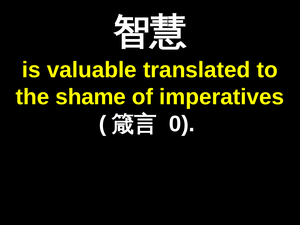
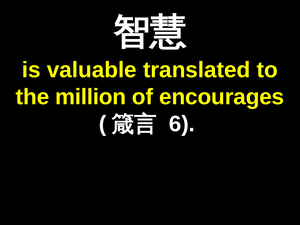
shame: shame -> million (91, 97)
imperatives: imperatives -> encourages (222, 97)
0: 0 -> 6 (182, 124)
